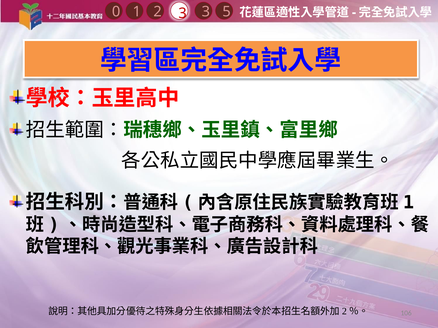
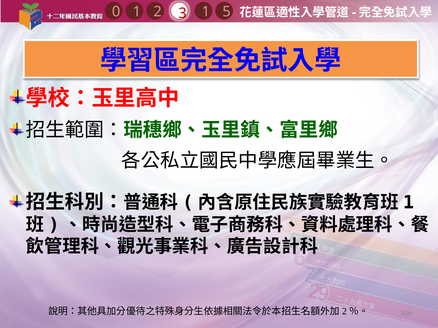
1 3: 3 -> 1 (206, 12)
